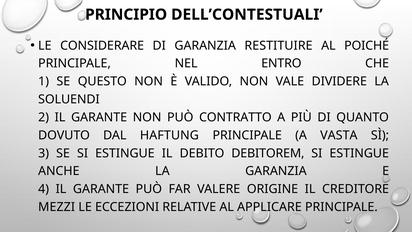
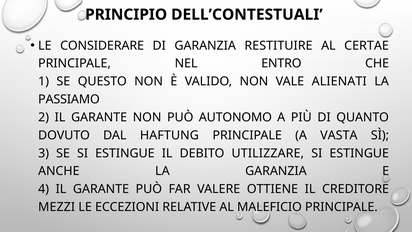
POICHÉ: POICHÉ -> CERTAE (367, 46)
DIVIDERE: DIVIDERE -> ALIENATI (339, 81)
SOLUENDI: SOLUENDI -> PASSIAMO (69, 99)
CONTRATTO: CONTRATTO -> AUTONOMO (235, 117)
DEBITOREM: DEBITOREM -> UTILIZZARE (268, 153)
ORIGINE: ORIGINE -> OTTIENE (272, 189)
APPLICARE: APPLICARE -> MALEFICIO (270, 207)
